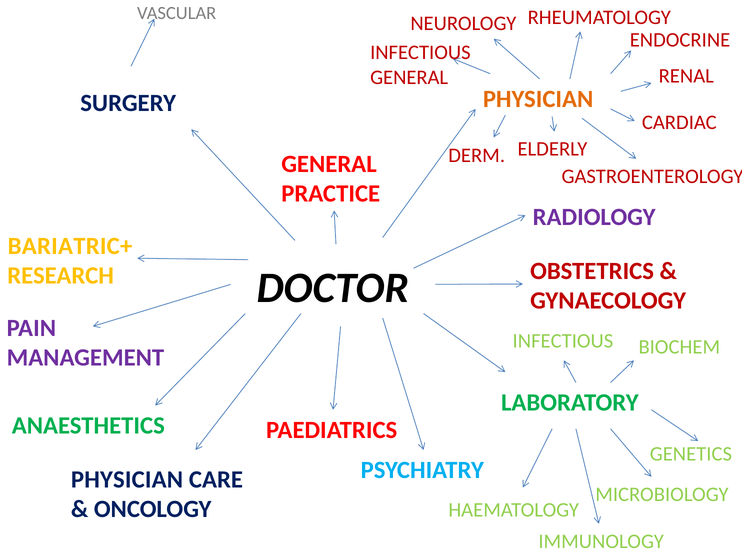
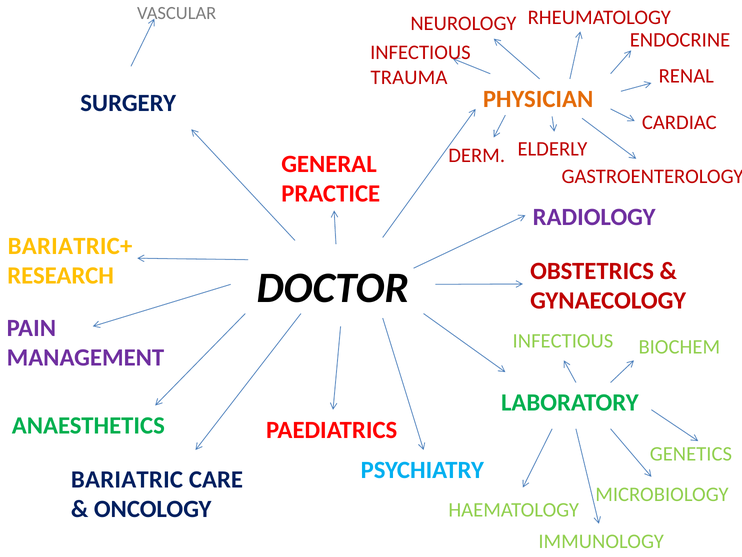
GENERAL: GENERAL -> TRAUMA (409, 77)
PHYSICIAN: PHYSICIAN -> BARIATRIC (127, 479)
